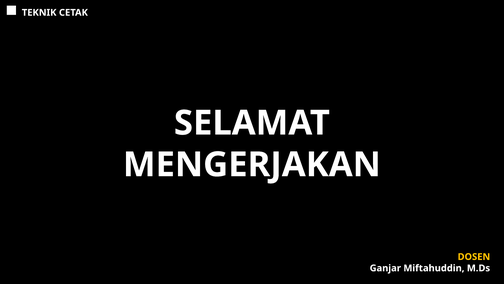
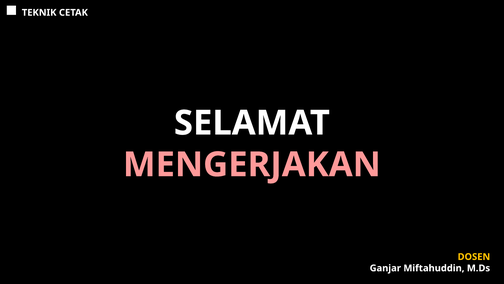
MENGERJAKAN colour: white -> pink (252, 164)
